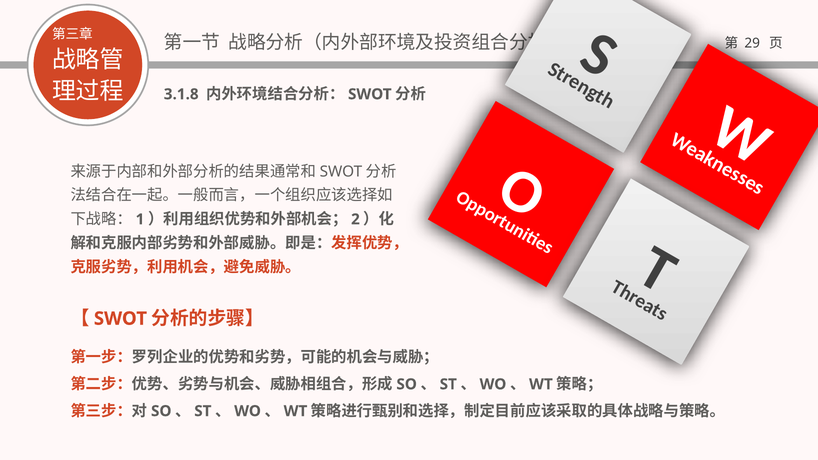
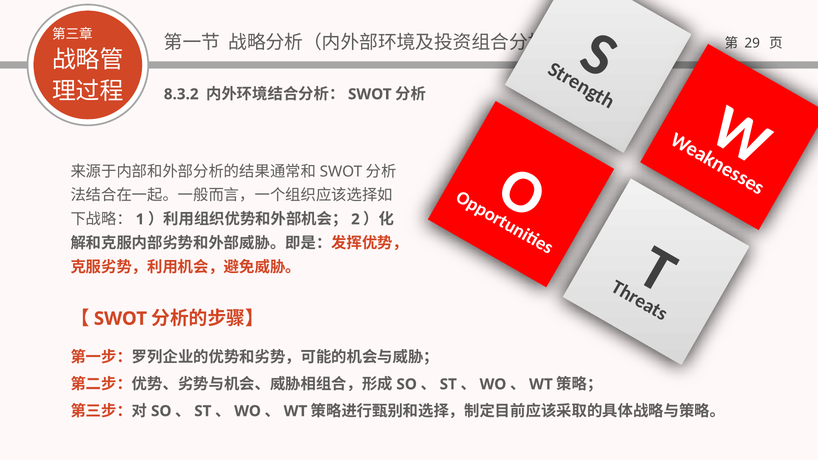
3.1.8: 3.1.8 -> 8.3.2 (181, 94)
